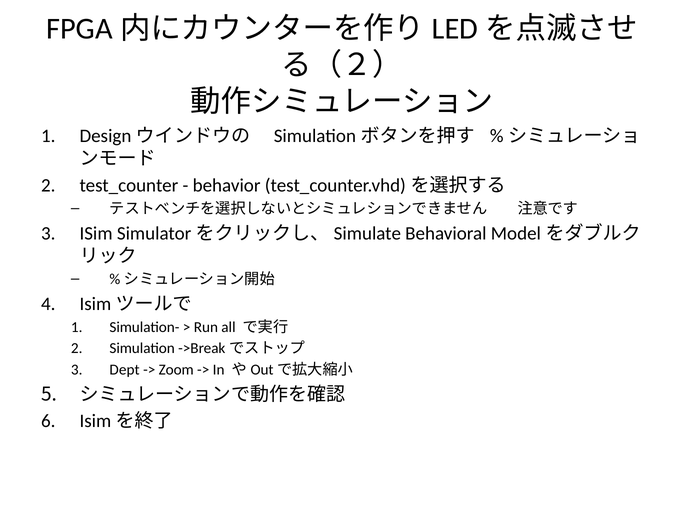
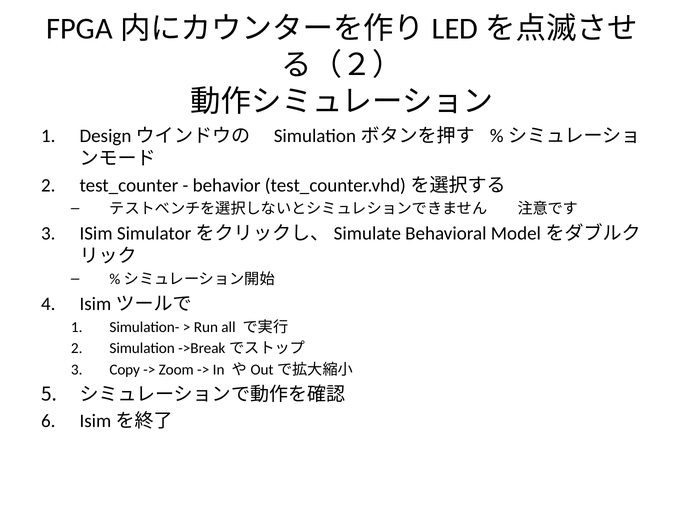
Dept: Dept -> Copy (125, 370)
